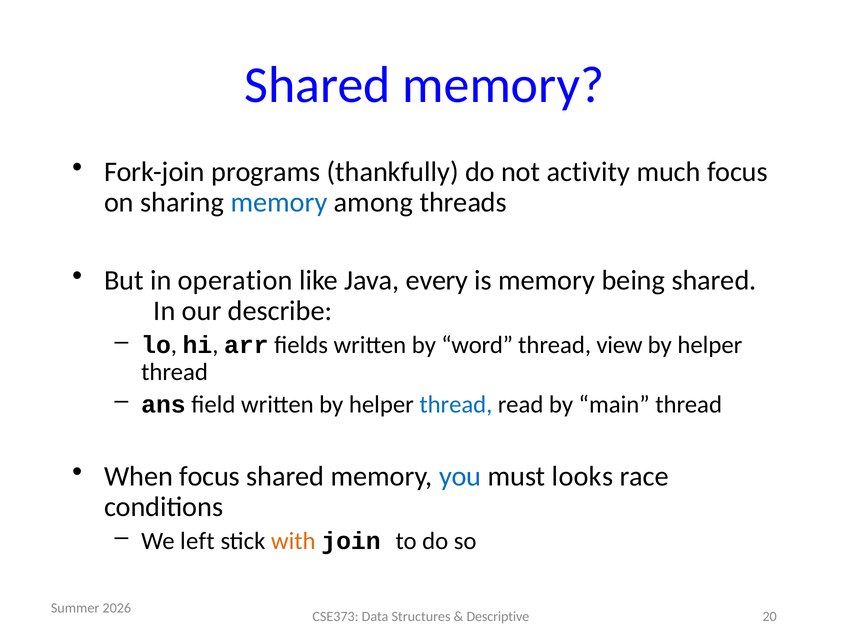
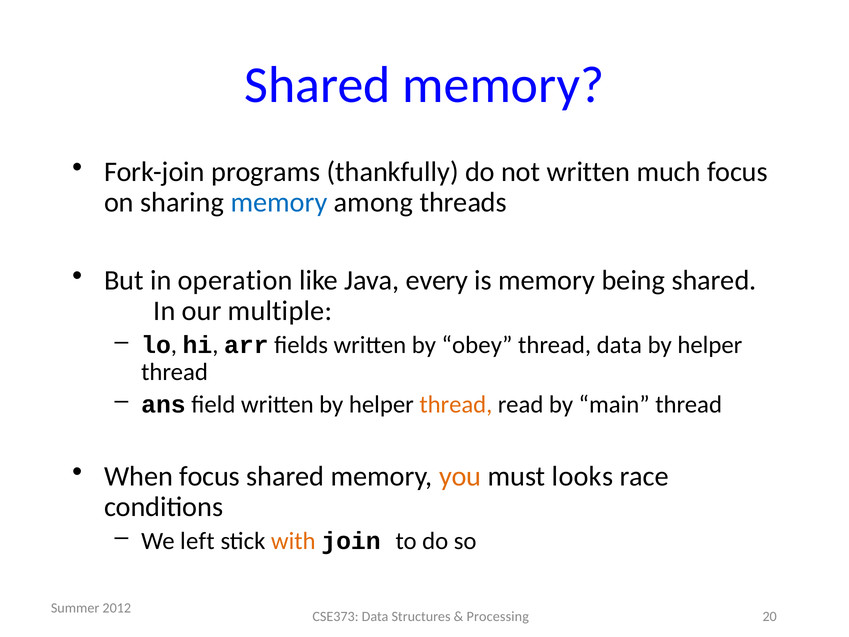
not activity: activity -> written (588, 172)
describe: describe -> multiple (280, 311)
word: word -> obey (477, 345)
thread view: view -> data (619, 345)
thread colour: blue -> orange (456, 405)
you colour: blue -> orange (460, 476)
2026: 2026 -> 2012 (117, 608)
Descriptive: Descriptive -> Processing (498, 616)
